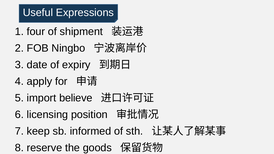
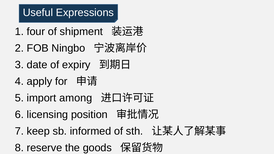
believe: believe -> among (76, 98)
